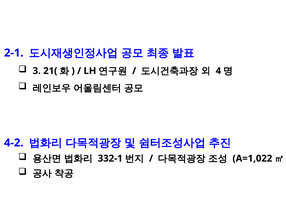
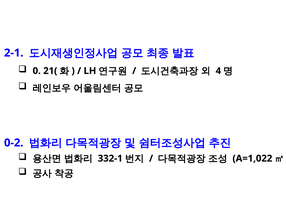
3: 3 -> 0 (37, 71)
4-2: 4-2 -> 0-2 (14, 143)
